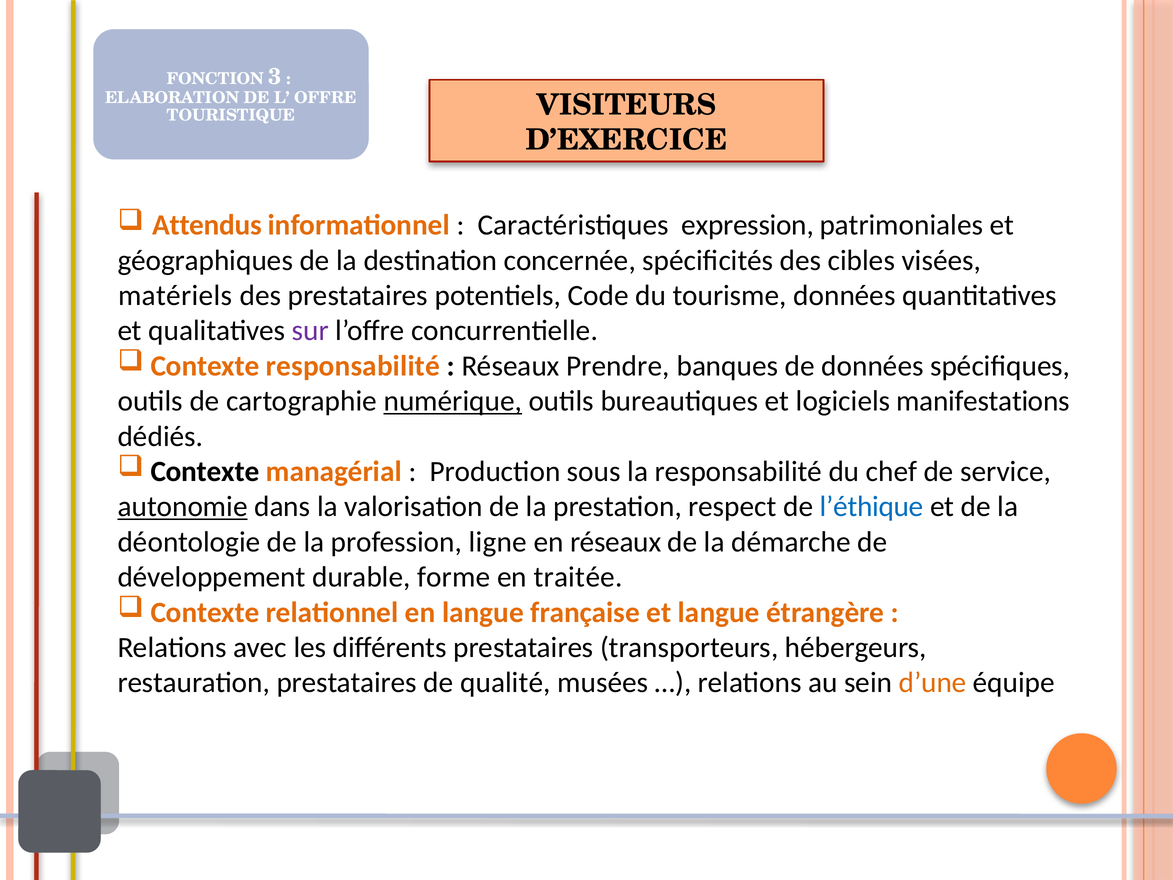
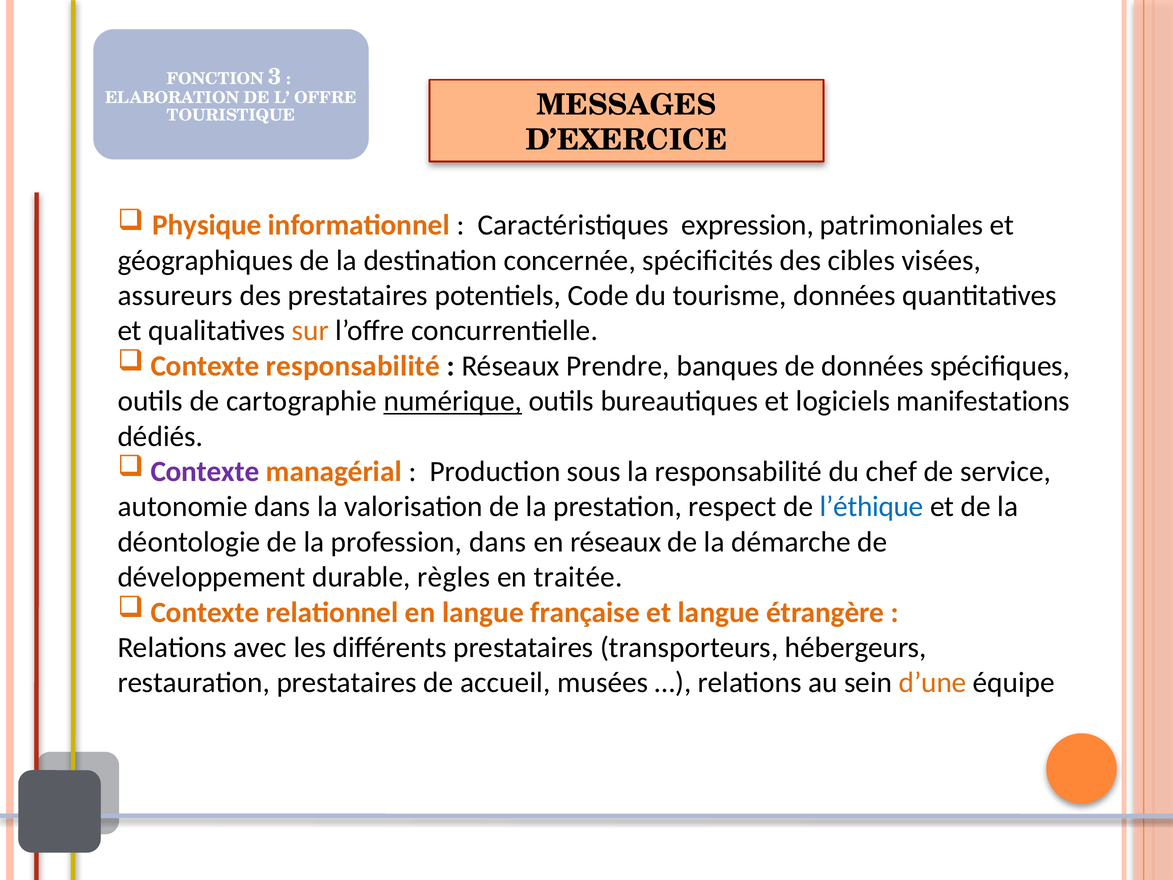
VISITEURS: VISITEURS -> MESSAGES (626, 105)
Attendus: Attendus -> Physique (207, 225)
matériels: matériels -> assureurs (175, 295)
sur colour: purple -> orange (310, 331)
Contexte colour: black -> purple (205, 471)
autonomie underline: present -> none (183, 507)
profession ligne: ligne -> dans (498, 542)
forme: forme -> règles (454, 577)
qualité: qualité -> accueil (505, 683)
